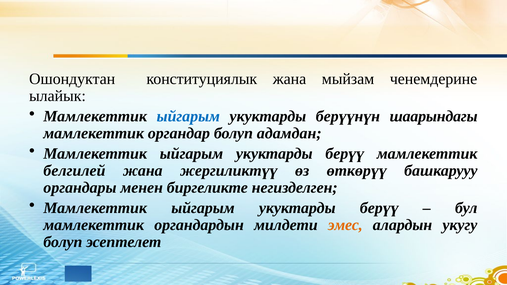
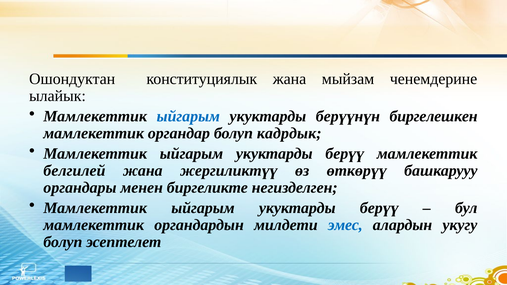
шаарындагы: шаарындагы -> биргелешкен (434, 116)
адамдан: адамдан -> кадрдык (289, 133)
эмес colour: orange -> blue (345, 225)
